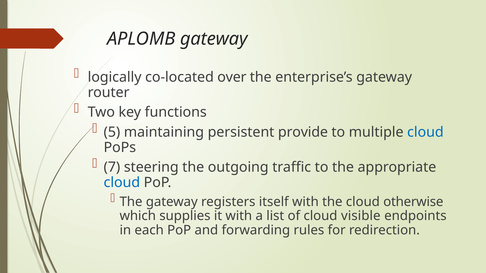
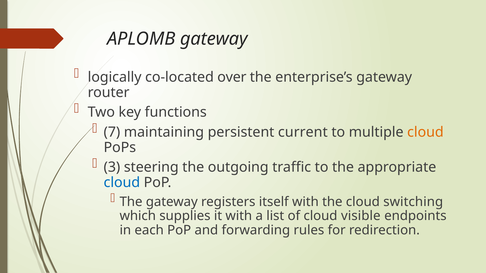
5: 5 -> 7 (112, 132)
provide: provide -> current (303, 132)
cloud colour: blue -> orange (425, 132)
7: 7 -> 3 (112, 168)
otherwise: otherwise -> switching (413, 202)
